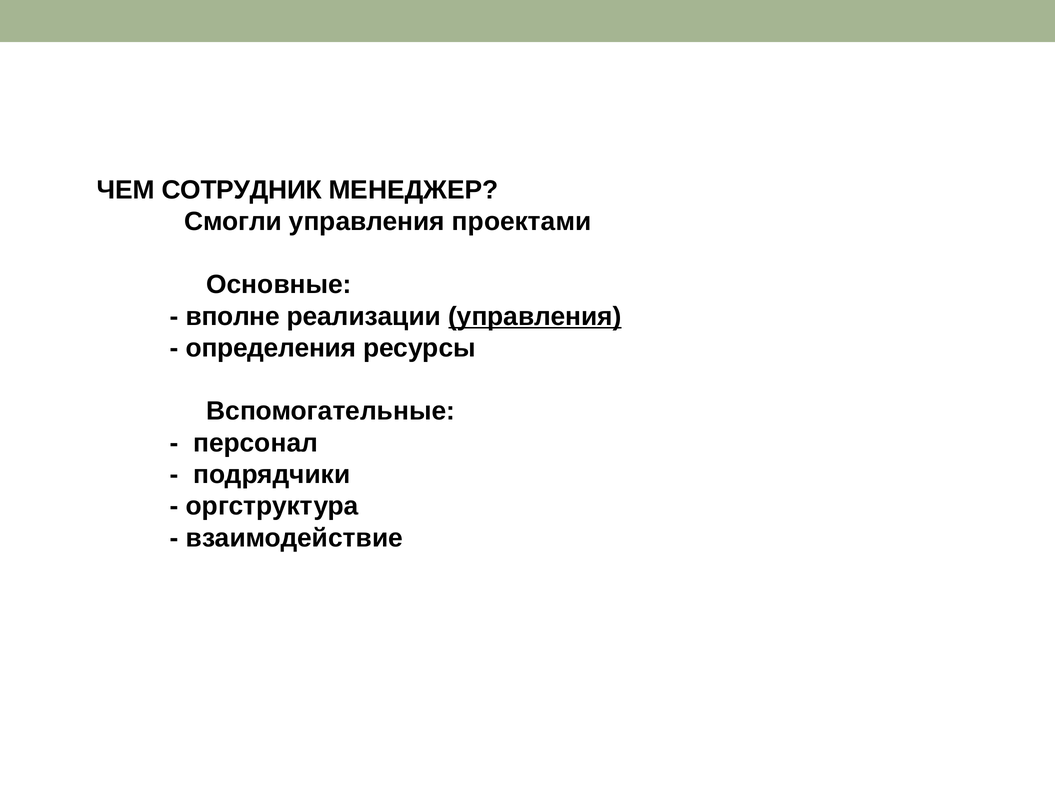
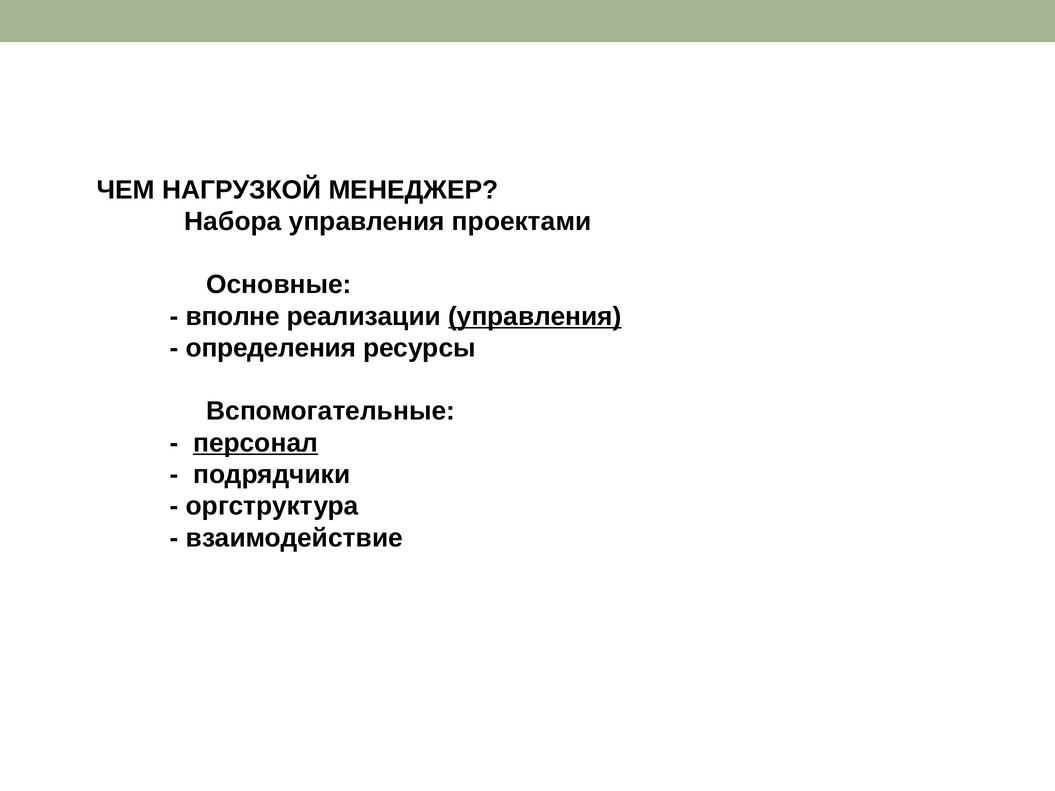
СОТРУДНИК: СОТРУДНИК -> НАГРУЗКОЙ (242, 190)
Смогли: Смогли -> Набора (233, 222)
персонал underline: none -> present (256, 443)
